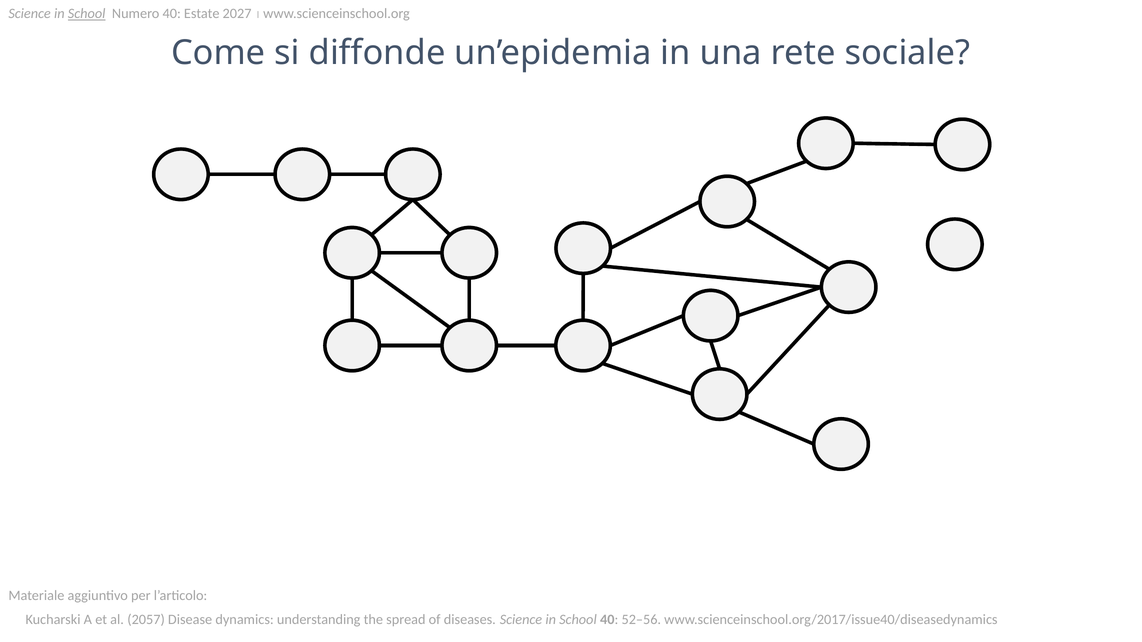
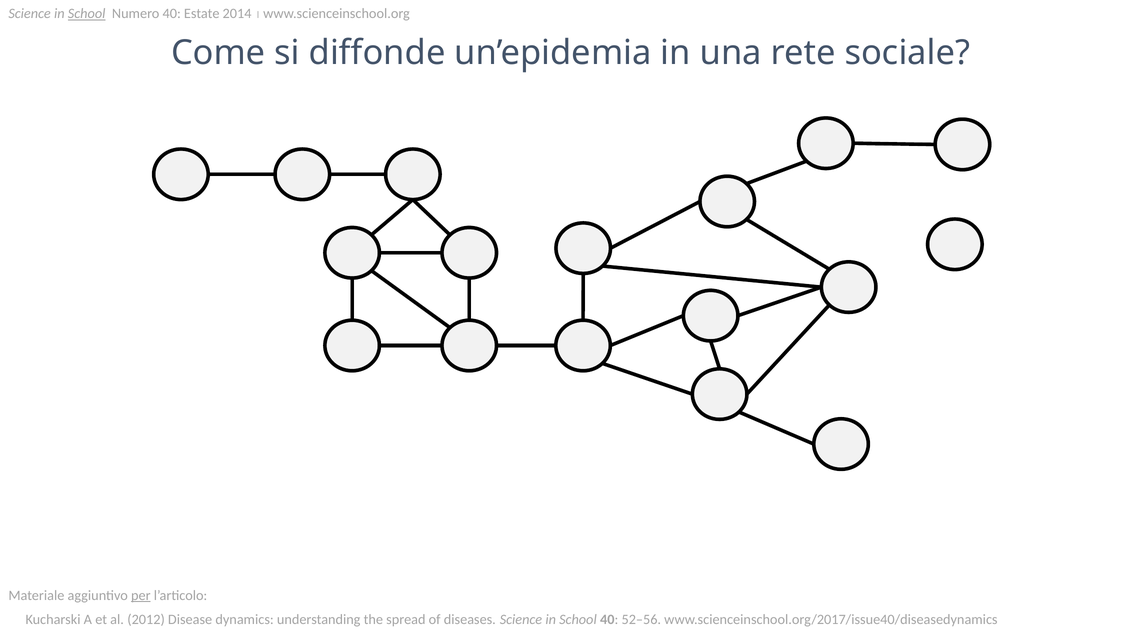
2027: 2027 -> 2014 (237, 14)
per underline: none -> present (141, 596)
2057: 2057 -> 2012 (146, 620)
